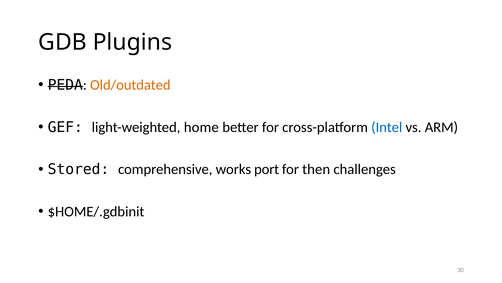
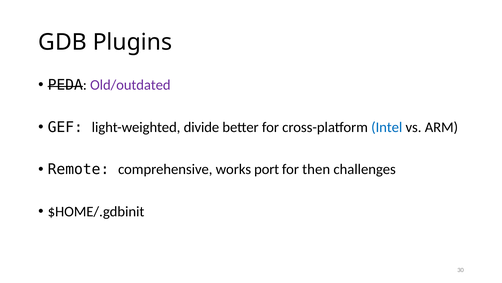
Old/outdated colour: orange -> purple (130, 85)
home: home -> divide (201, 127)
Stored: Stored -> Remote (78, 169)
